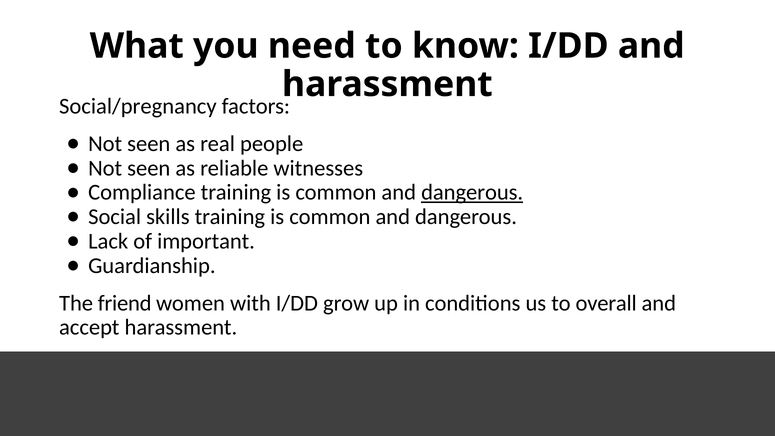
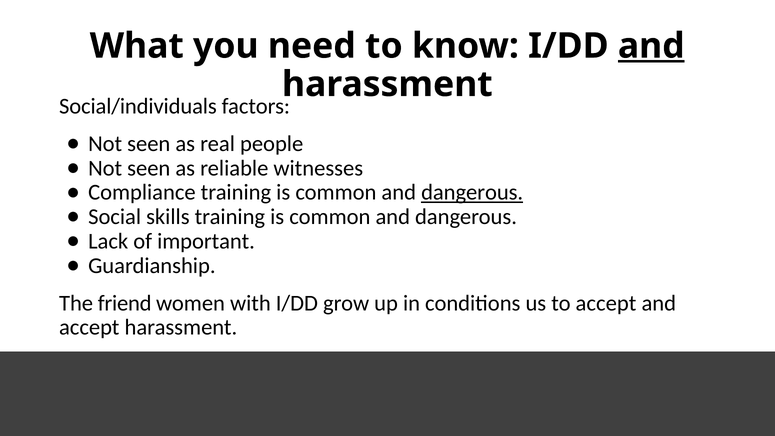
and underline: none -> present (651, 46)
Social/pregnancy: Social/pregnancy -> Social/individuals (138, 106)
to overall: overall -> accept (606, 303)
